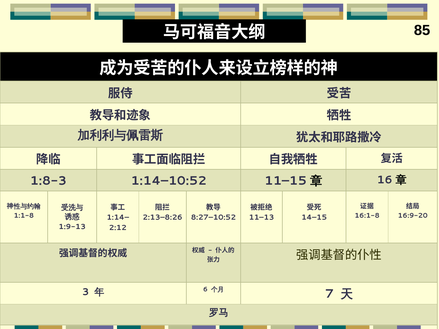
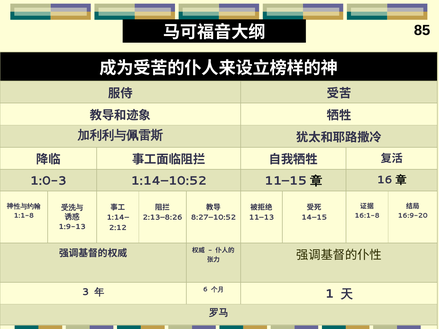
1:8-3: 1:8-3 -> 1:0-3 (48, 181)
7: 7 -> 1 (330, 294)
